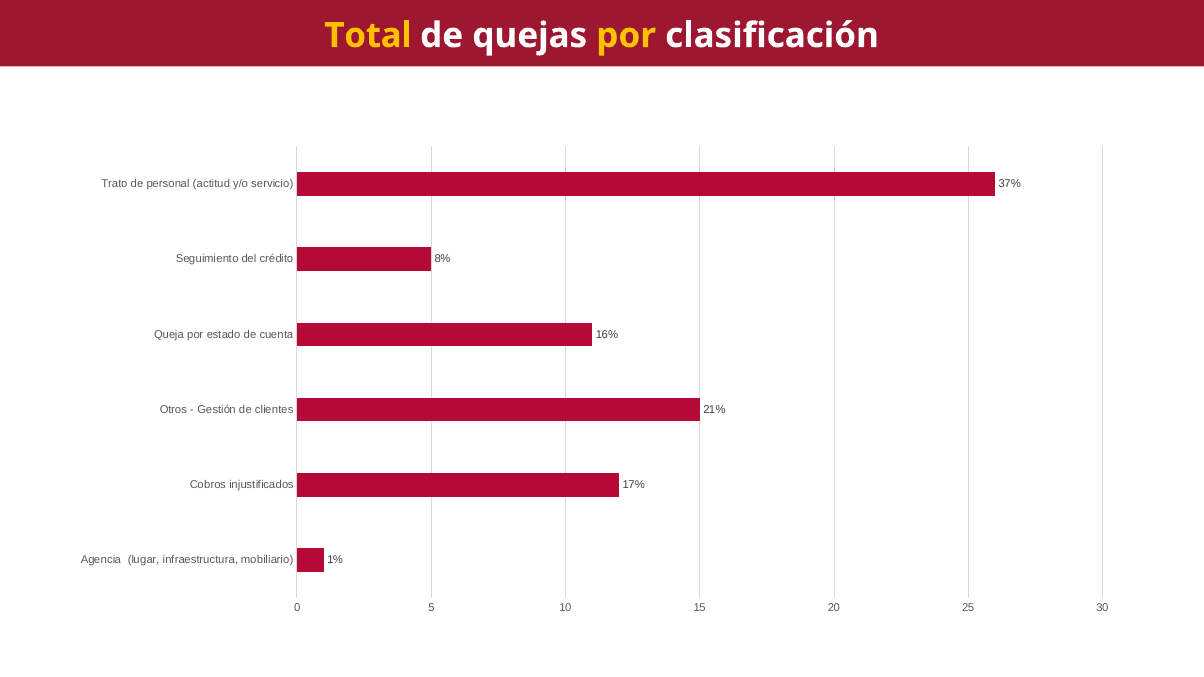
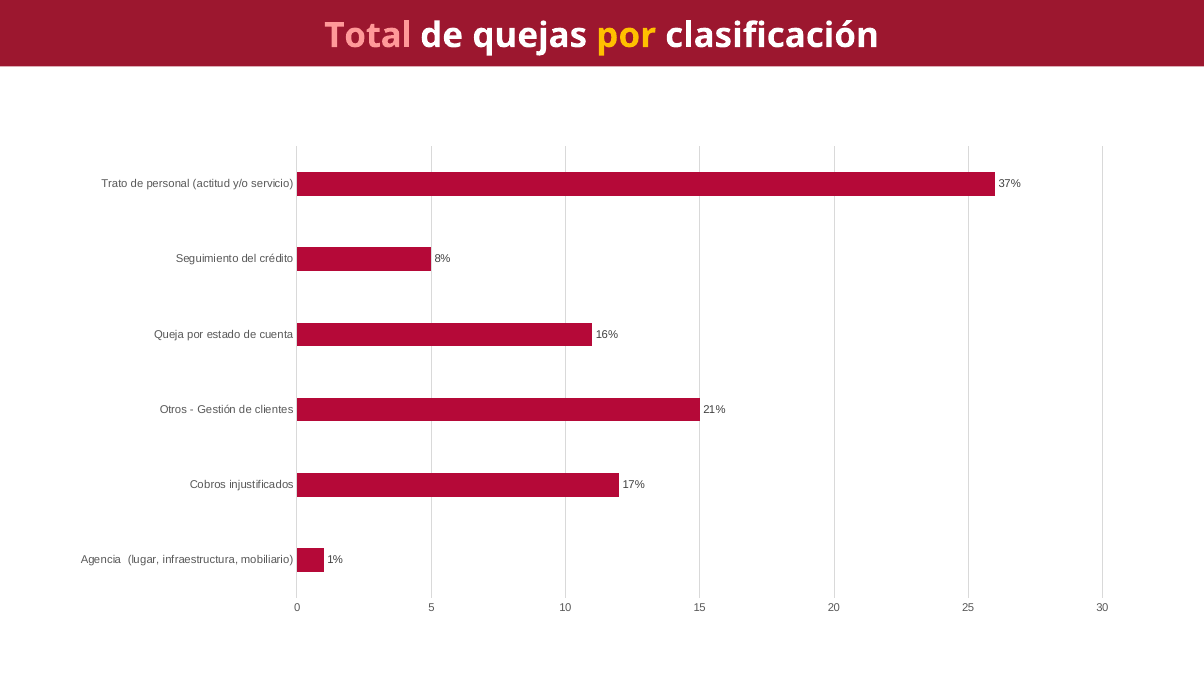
Total colour: yellow -> pink (368, 36)
